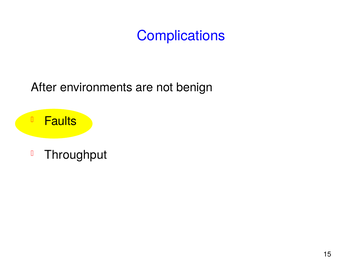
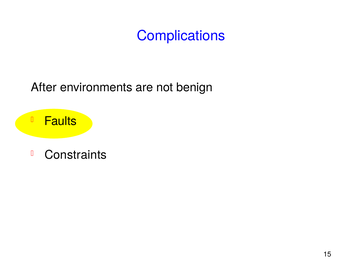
Throughput: Throughput -> Constraints (76, 155)
